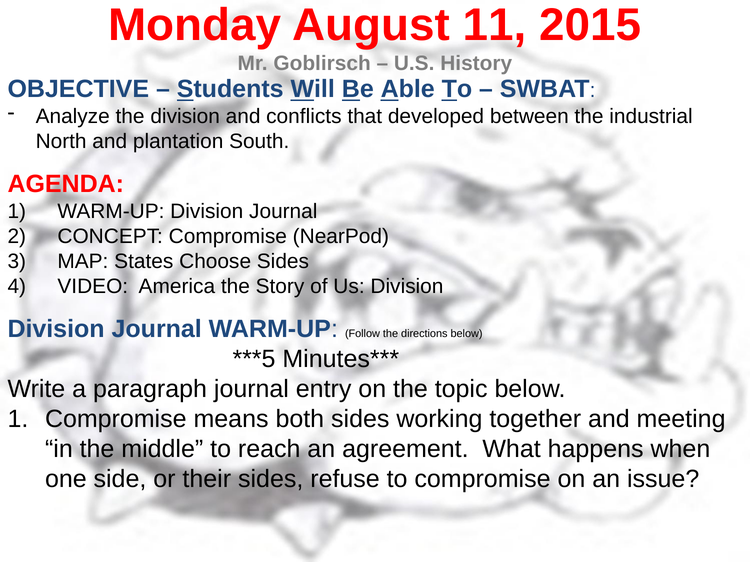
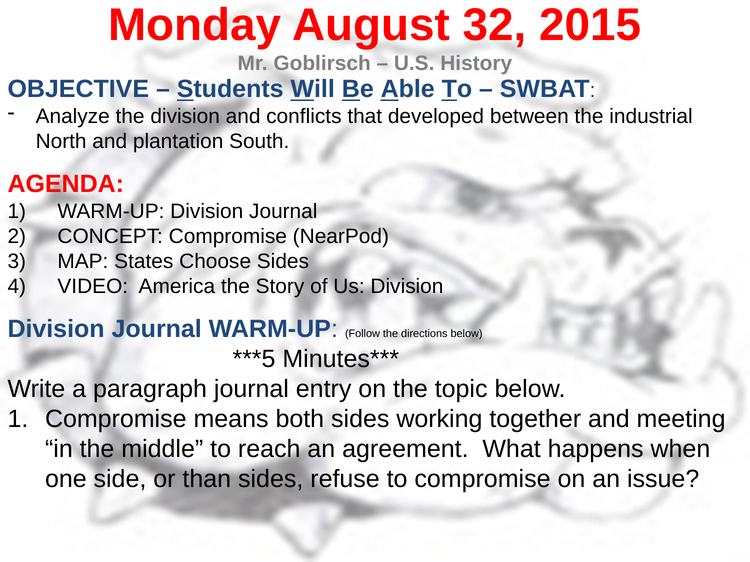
11: 11 -> 32 (495, 25)
their: their -> than (207, 479)
